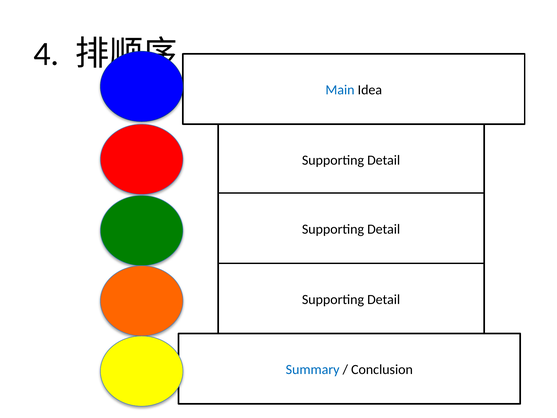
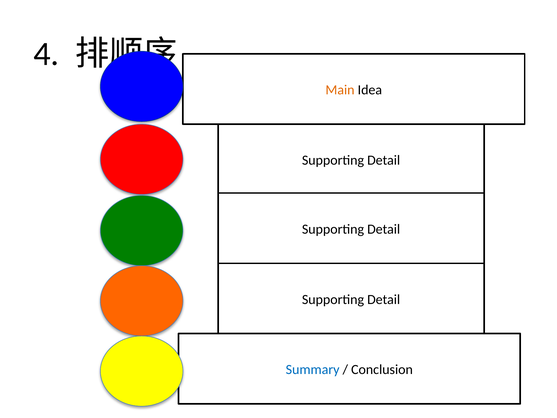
Main colour: blue -> orange (340, 90)
